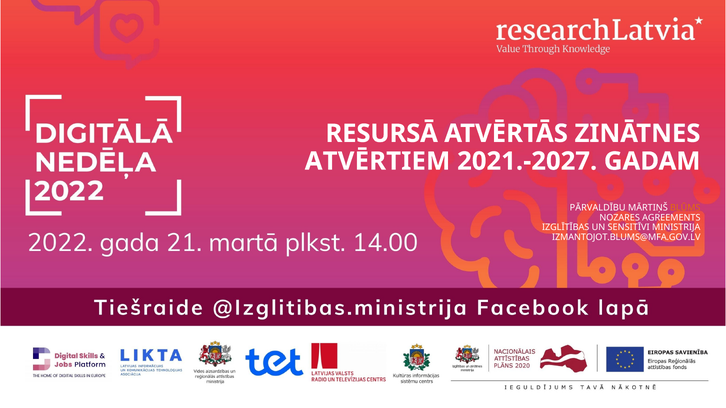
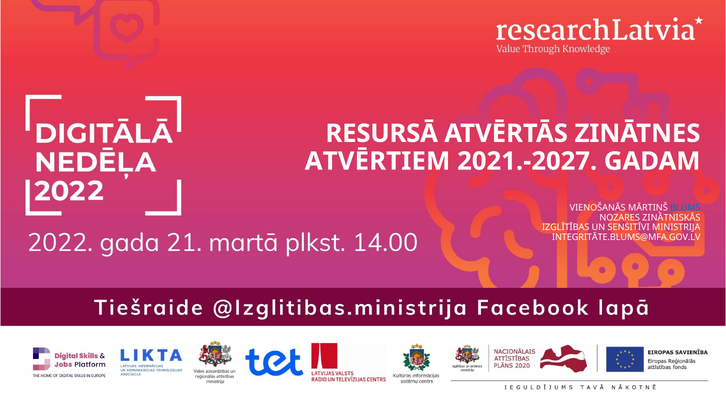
PĀRVALDĪBU: PĀRVALDĪBU -> VIENOŠANĀS (598, 208)
BLŪMS colour: orange -> blue (685, 208)
AGREEMENTS: AGREEMENTS -> ZINĀTNISKĀS (671, 218)
IZMANTOJOT.BLUMS@MFA.GOV.LV: IZMANTOJOT.BLUMS@MFA.GOV.LV -> INTEGRITĀTE.BLUMS@MFA.GOV.LV (626, 237)
